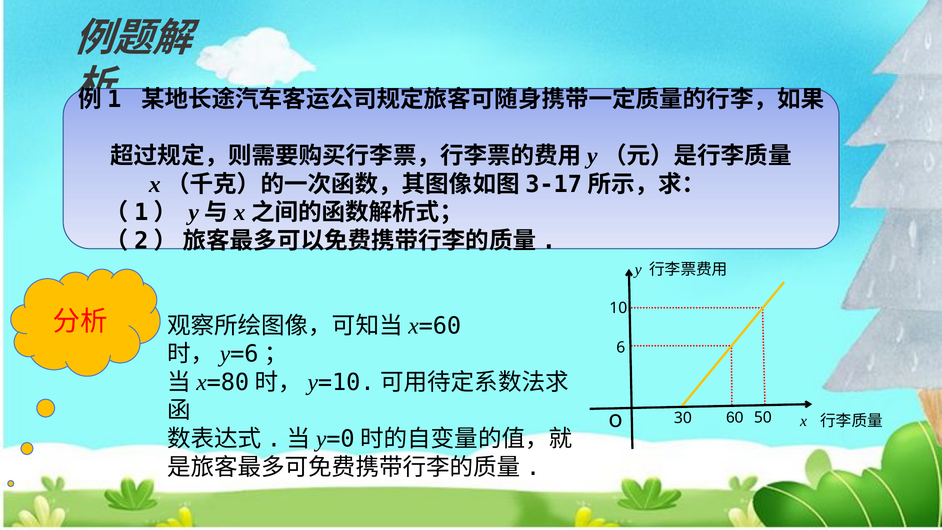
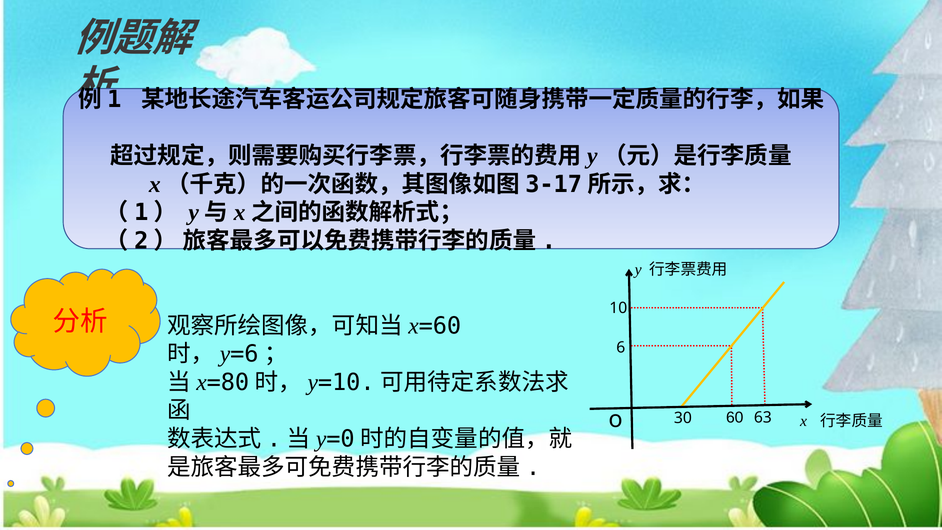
50: 50 -> 63 (763, 418)
